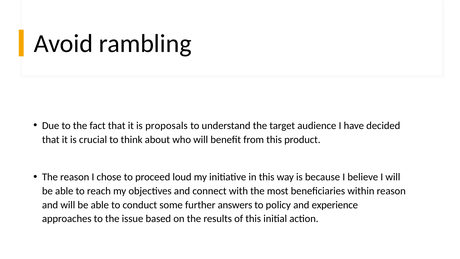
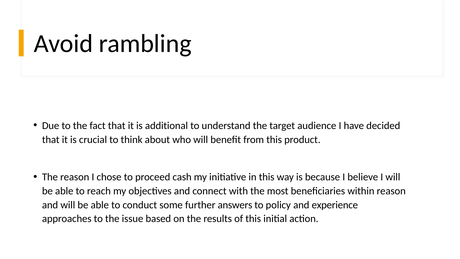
proposals: proposals -> additional (167, 126)
loud: loud -> cash (182, 177)
